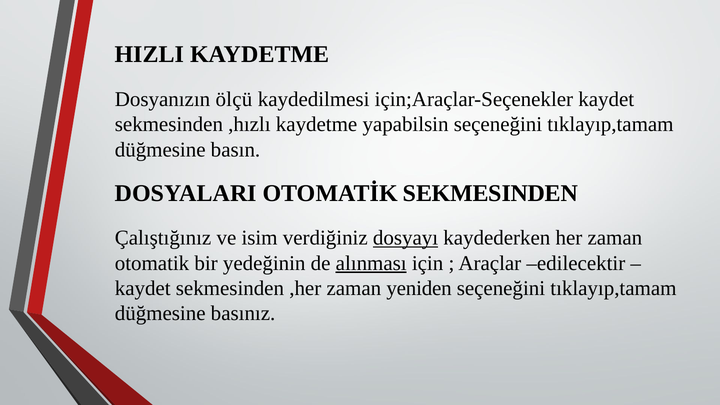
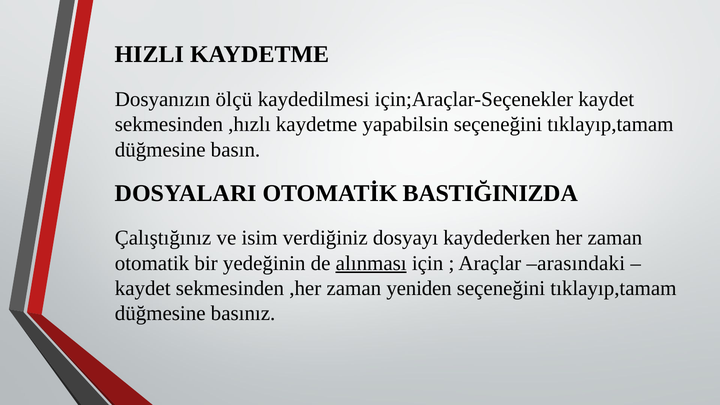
OTOMATİK SEKMESINDEN: SEKMESINDEN -> BASTIĞINIZDA (490, 193)
dosyayı underline: present -> none (406, 238)
edilecektir: edilecektir -> arasındaki (576, 263)
